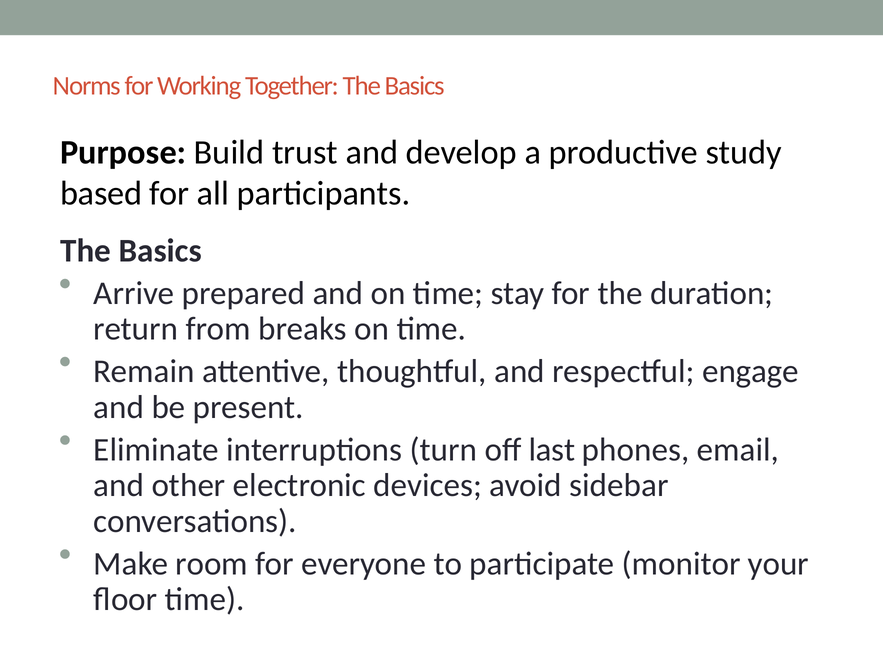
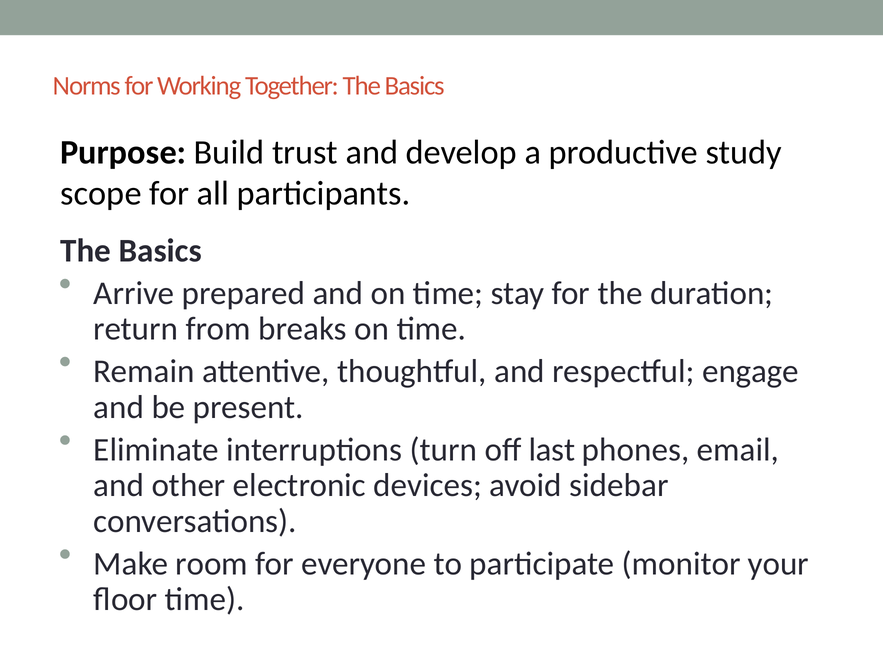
based: based -> scope (101, 194)
